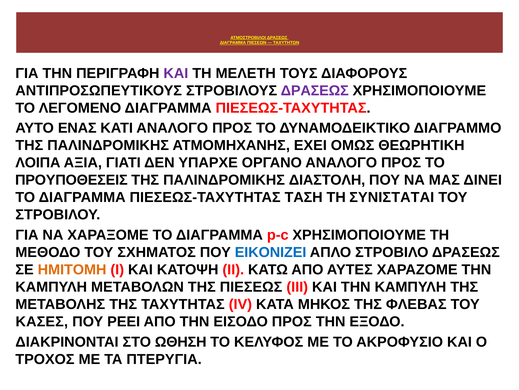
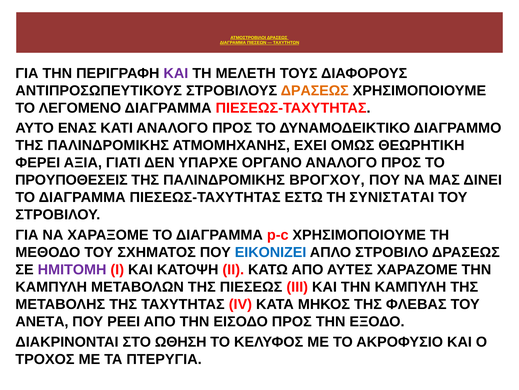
ΔΡΑΣΕΩΣ colour: purple -> orange (315, 90)
ΛΟΙΠΑ: ΛΟΙΠΑ -> ΦΕΡΕΙ (38, 163)
ΔΙΑΣΤΟΛΗ: ΔΙΑΣΤΟΛΗ -> ΒΡΟΓΧΟΥ (327, 180)
ΤΑΣΗ: ΤΑΣΗ -> ΕΣΤΩ (304, 197)
ΗΜΙΤΟΜΗ colour: orange -> purple (72, 269)
ΚΑΣΕΣ: ΚΑΣΕΣ -> ΑΝΕΤΑ (42, 321)
